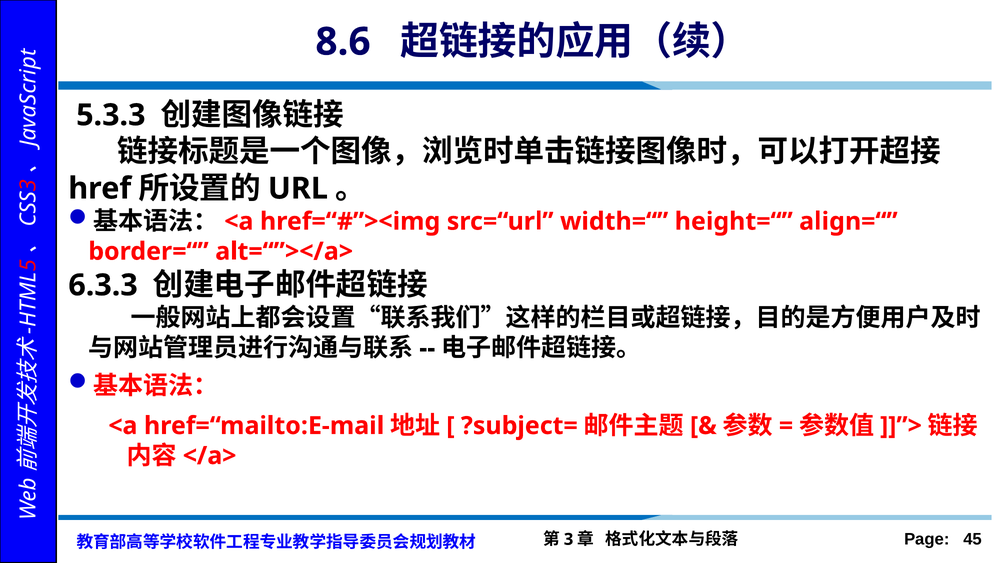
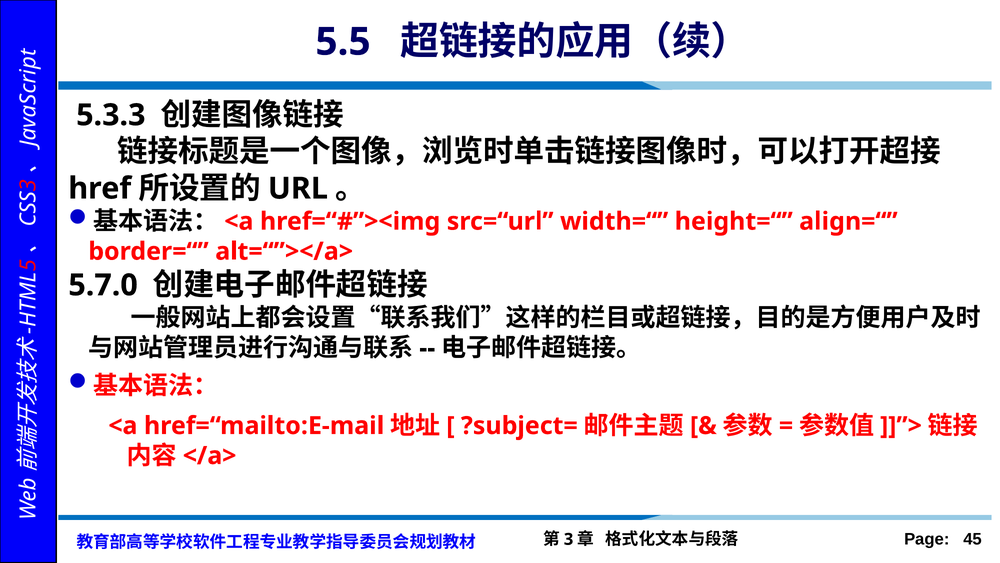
8.6: 8.6 -> 5.5 (343, 42)
6.3.3: 6.3.3 -> 5.7.0 (103, 285)
